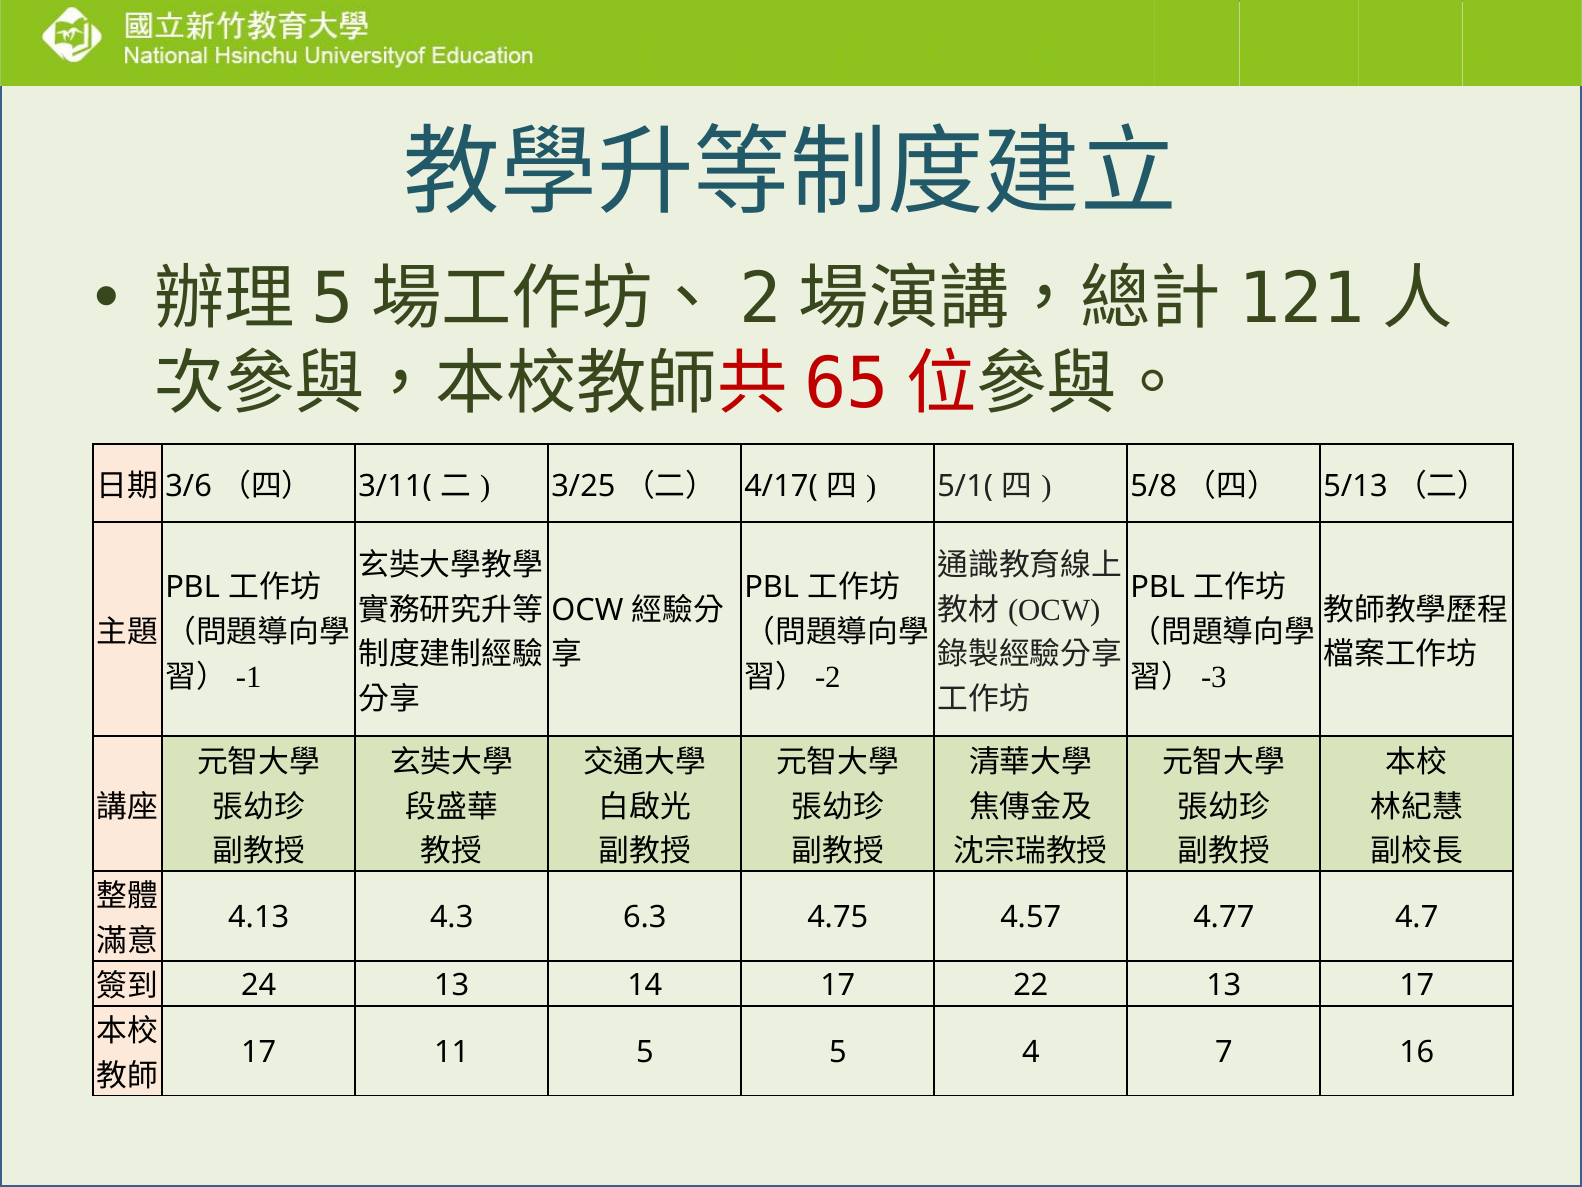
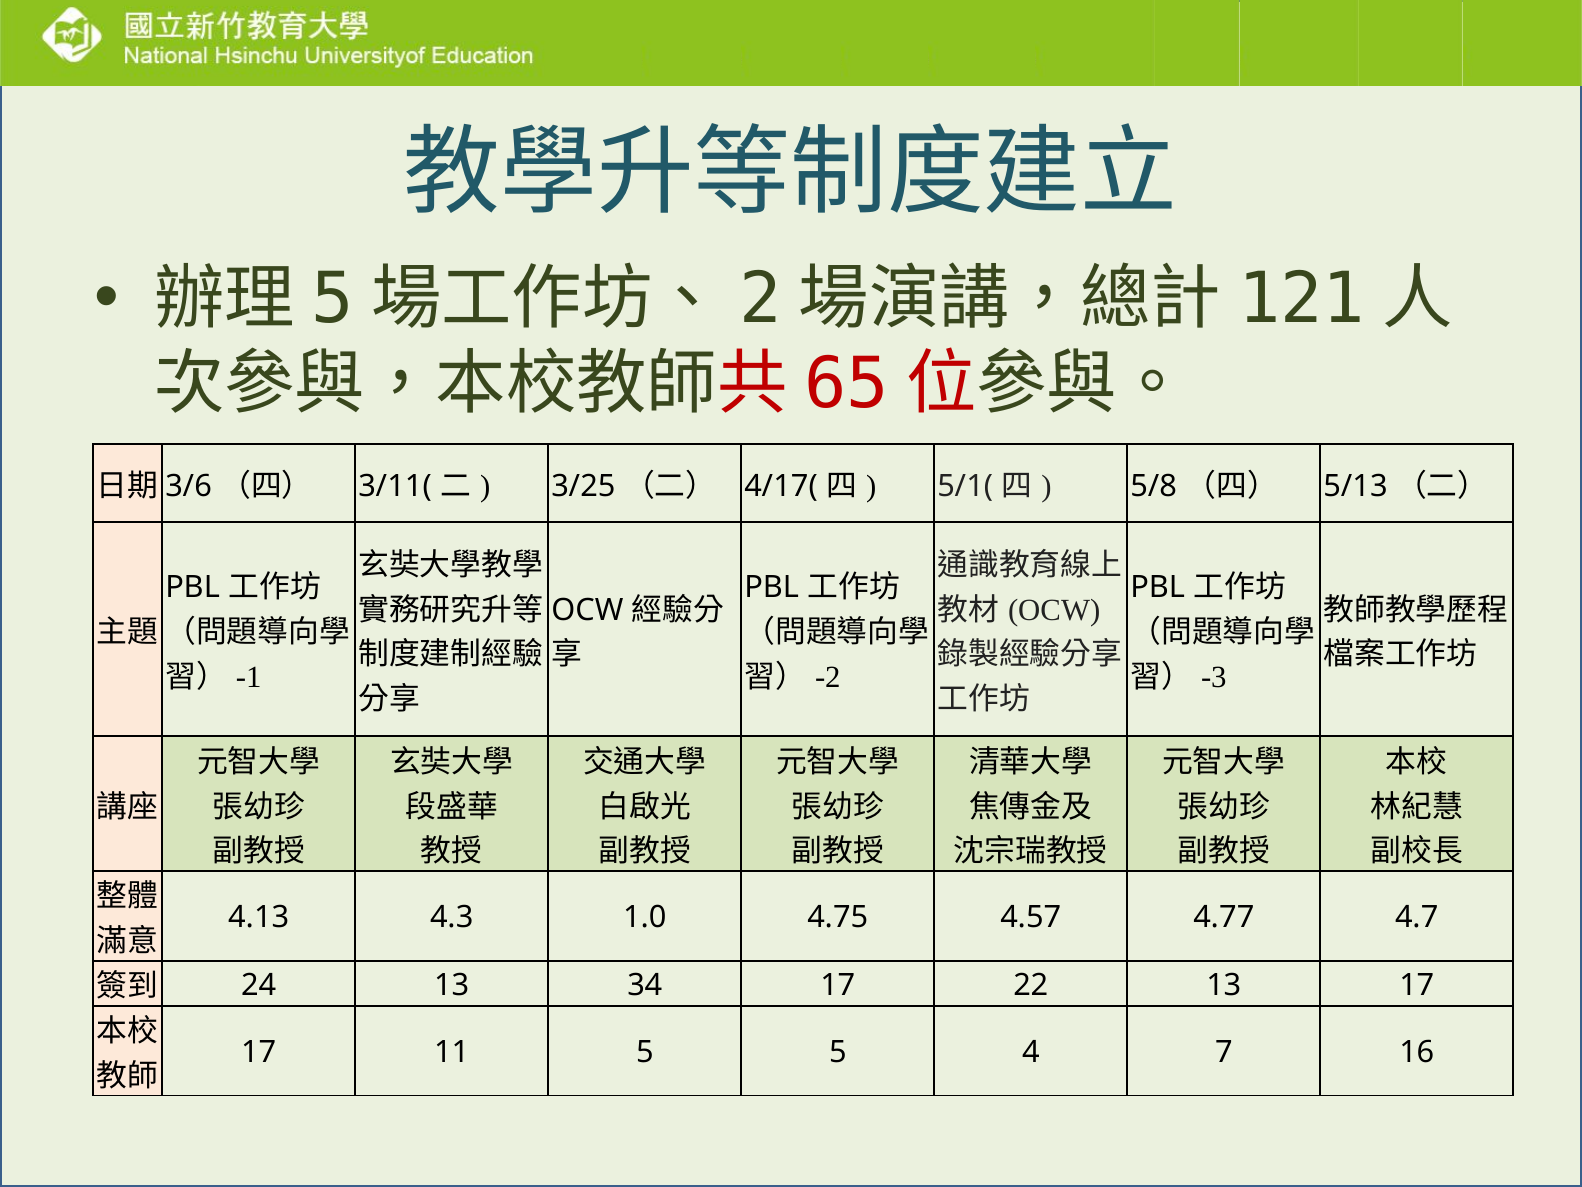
6.3: 6.3 -> 1.0 (645, 917)
14: 14 -> 34 (645, 985)
